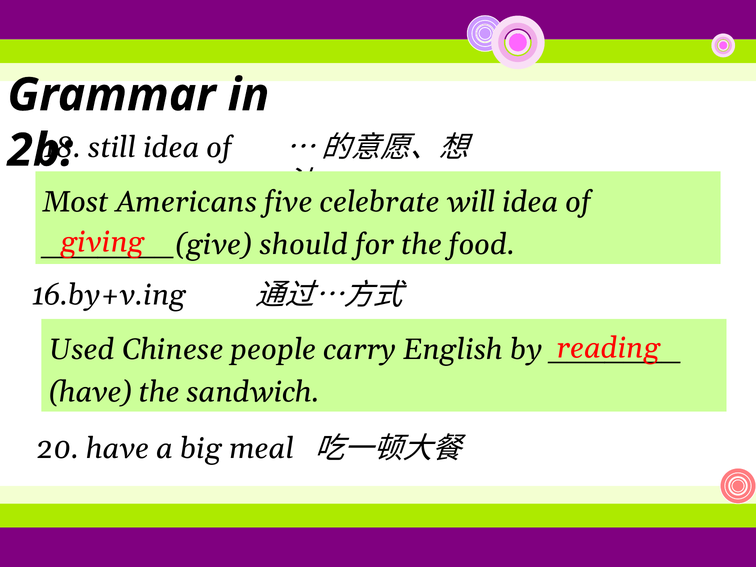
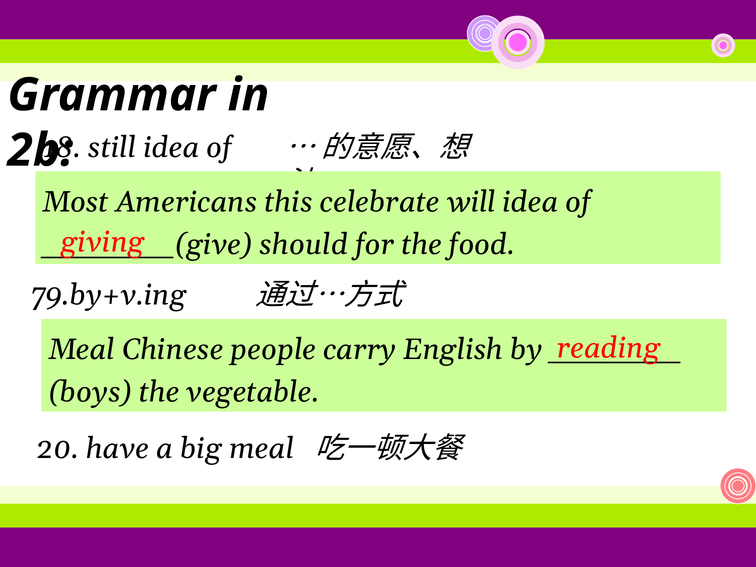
five: five -> this (289, 202)
16.by+v.ing: 16.by+v.ing -> 79.by+v.ing (109, 295)
Used: Used -> Meal (82, 350)
have: have -> boys (90, 392)
sandwich: sandwich -> vegetable (253, 392)
